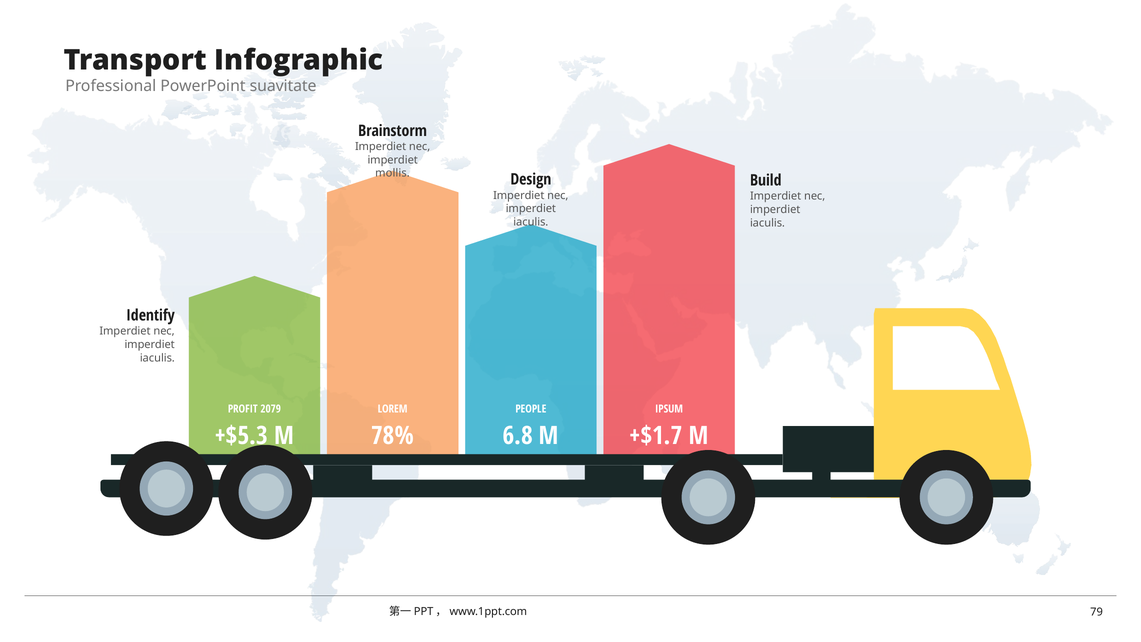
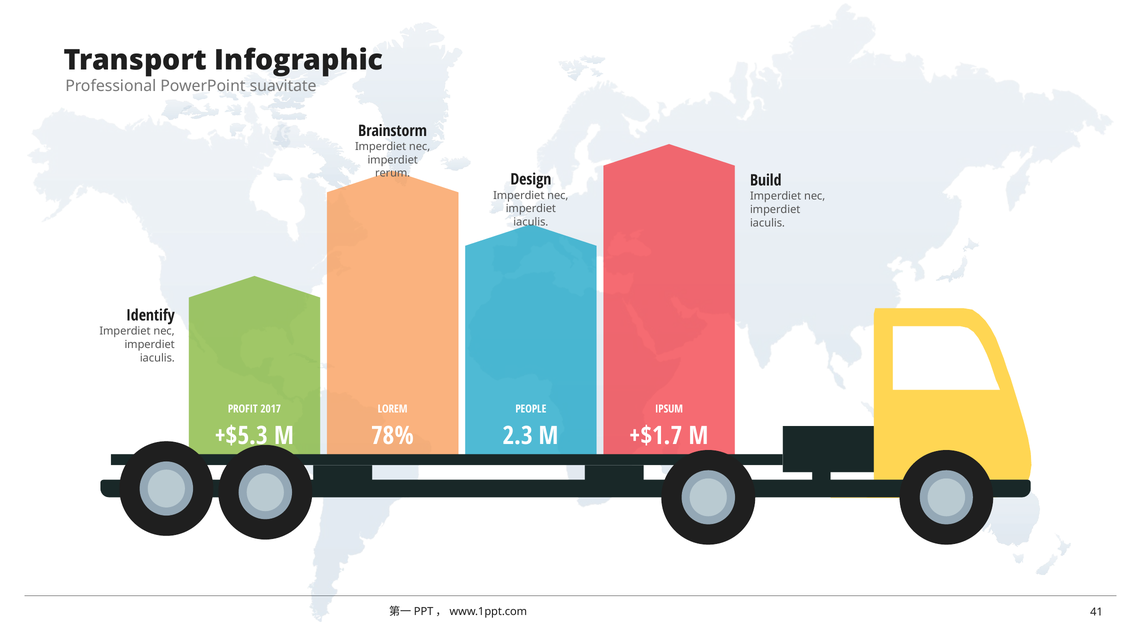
mollis: mollis -> rerum (393, 173)
2079: 2079 -> 2017 (271, 409)
6.8: 6.8 -> 2.3 (518, 436)
79: 79 -> 41 (1097, 612)
